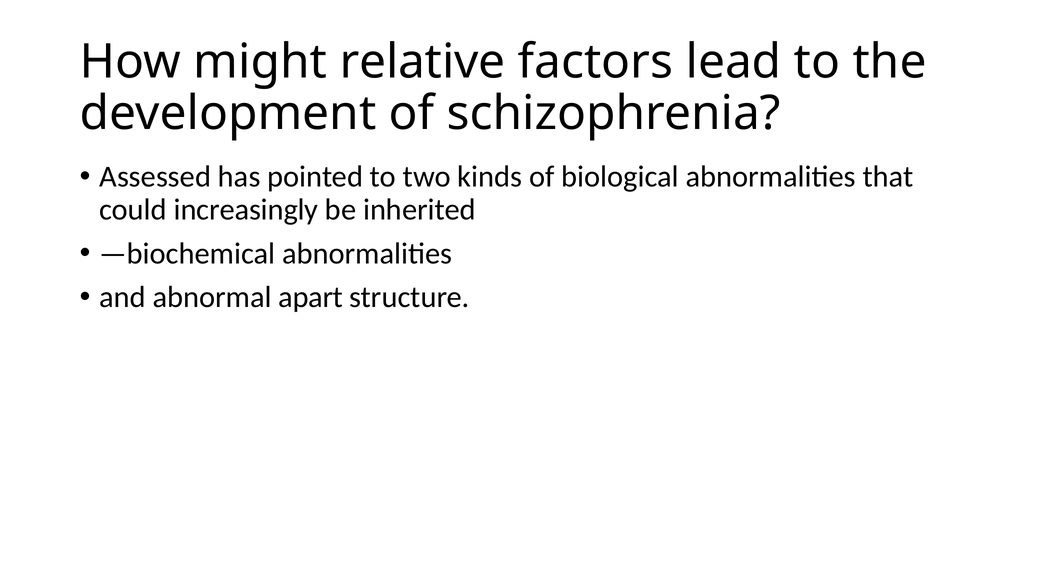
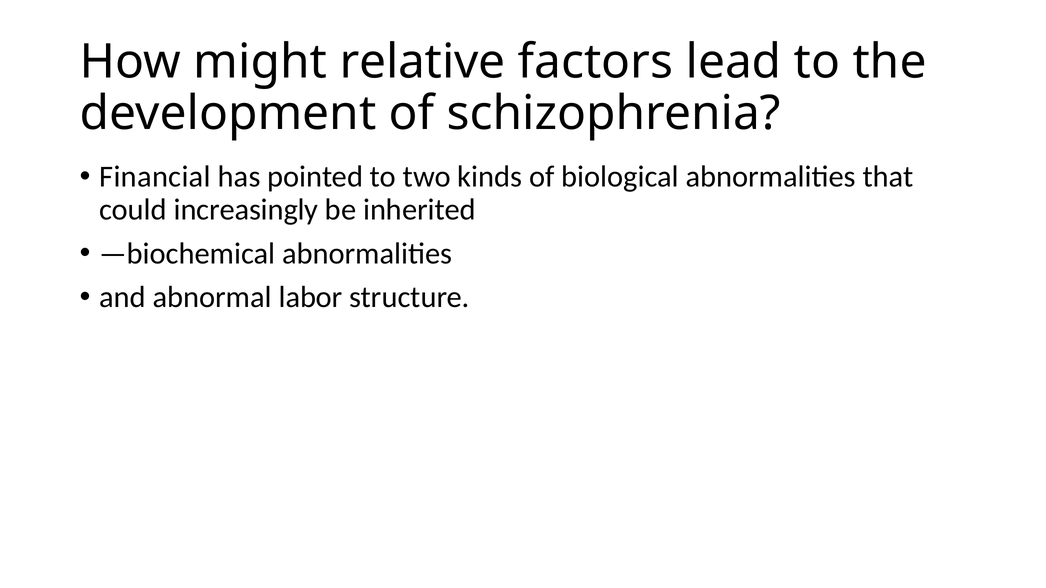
Assessed: Assessed -> Financial (155, 177)
apart: apart -> labor (311, 298)
